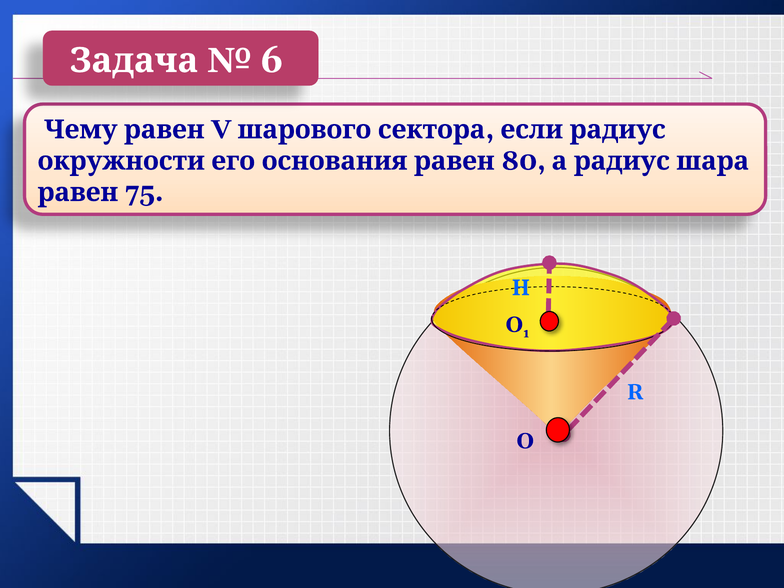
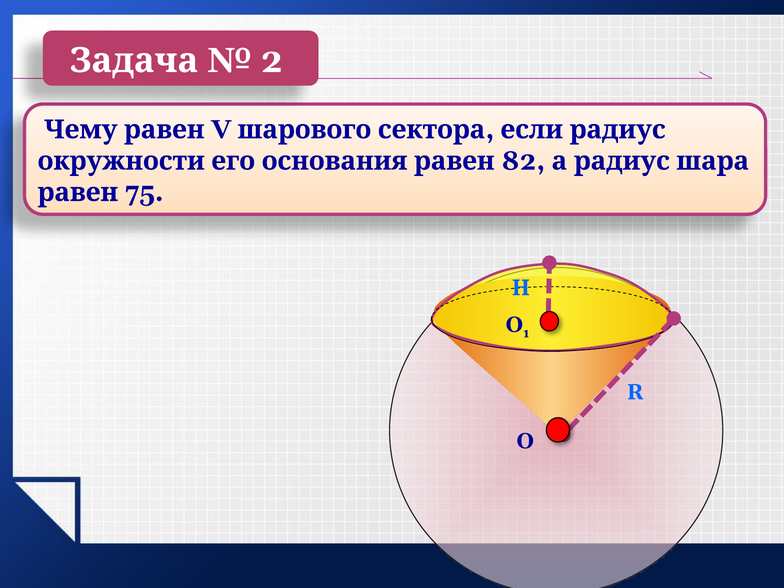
6: 6 -> 2 (272, 61)
80: 80 -> 82 (523, 161)
